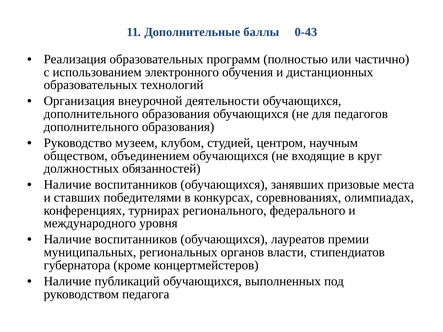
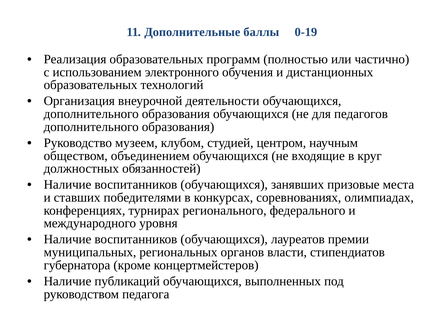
0-43: 0-43 -> 0-19 (306, 32)
